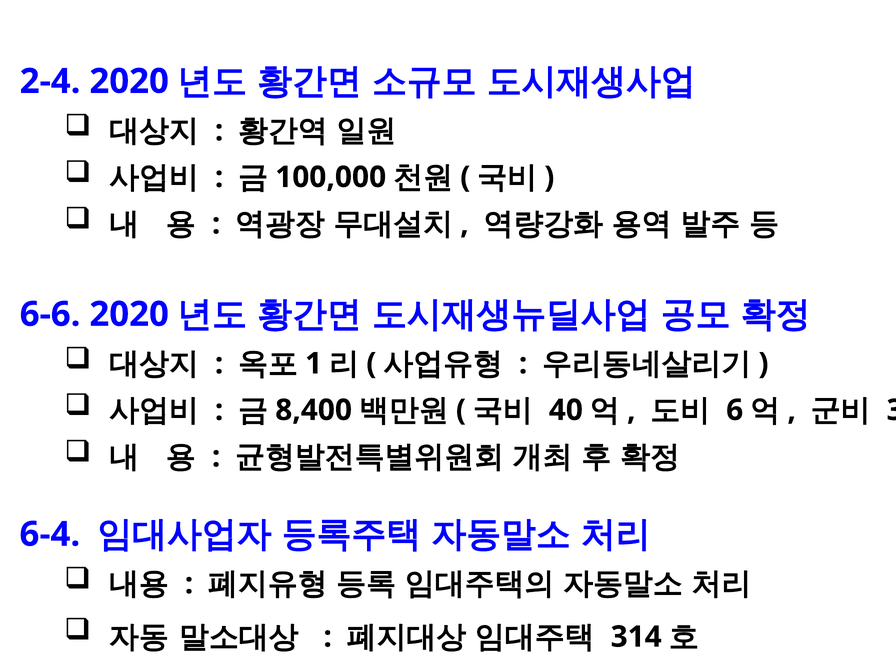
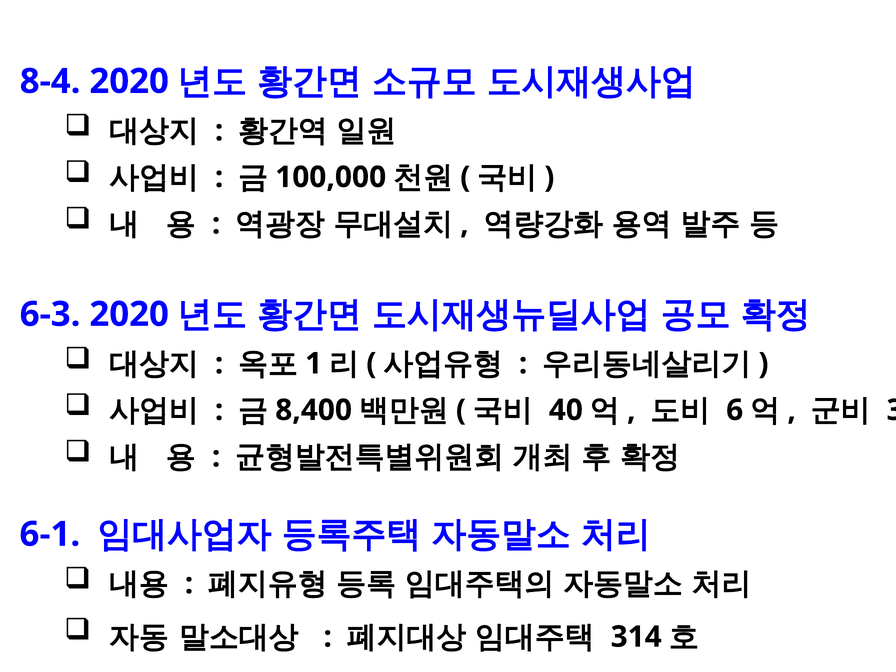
2-4: 2-4 -> 8-4 (50, 81)
6-6: 6-6 -> 6-3 (50, 314)
6-4: 6-4 -> 6-1 (50, 534)
